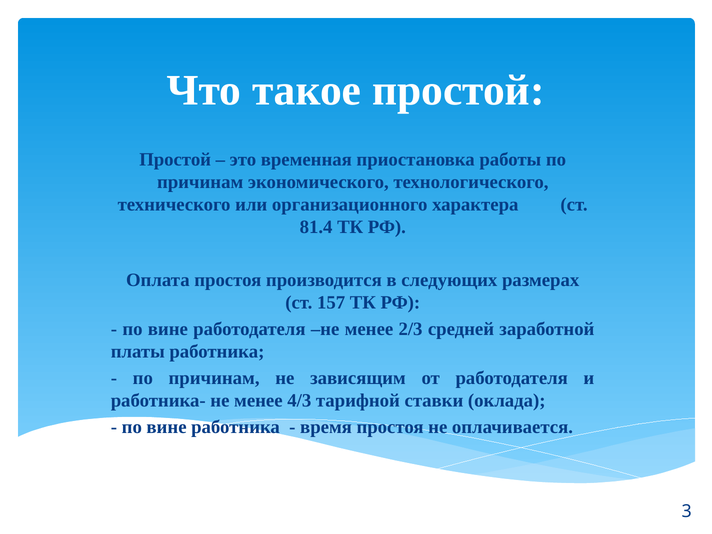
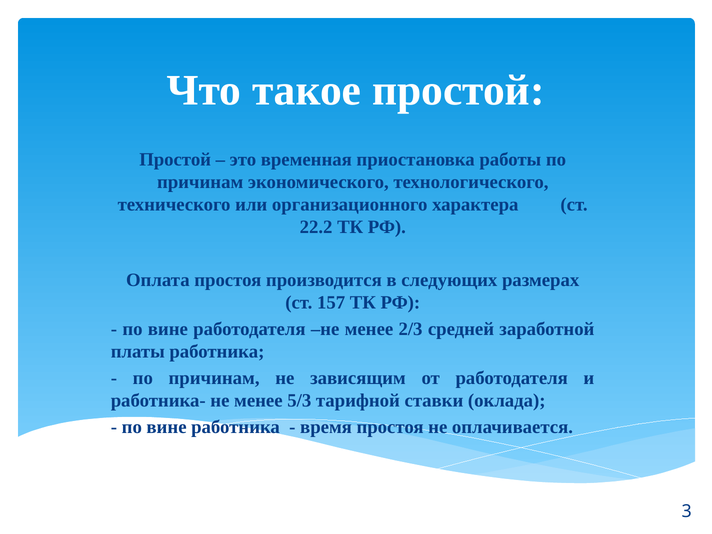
81.4: 81.4 -> 22.2 (316, 227)
4/3: 4/3 -> 5/3 (299, 401)
